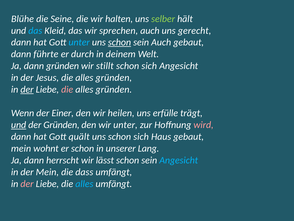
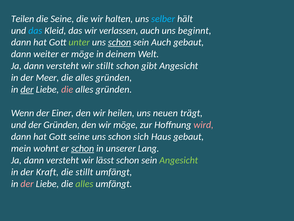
Blühe: Blühe -> Teilen (23, 19)
selber colour: light green -> light blue (163, 19)
sprechen: sprechen -> verlassen (119, 30)
gerecht: gerecht -> beginnt (195, 30)
unter colour: light blue -> light green (79, 42)
führte: führte -> weiter (46, 54)
er durch: durch -> möge (83, 54)
gründen: gründen -> versteht (63, 66)
sich: sich -> gibt (149, 66)
Jesus: Jesus -> Meer (47, 78)
erfülle: erfülle -> neuen (165, 113)
und underline: present -> none (19, 125)
wir unter: unter -> möge (126, 125)
Gott quält: quält -> seine (79, 136)
schon underline: none -> present (83, 148)
herrscht: herrscht -> versteht (63, 160)
Angesicht colour: light blue -> light green (179, 160)
der Mein: Mein -> Kraft (47, 172)
die dass: dass -> stillt (84, 172)
alles colour: light blue -> light green (84, 183)
